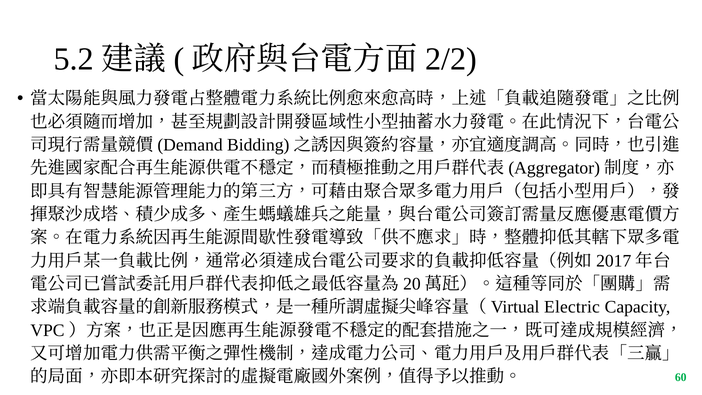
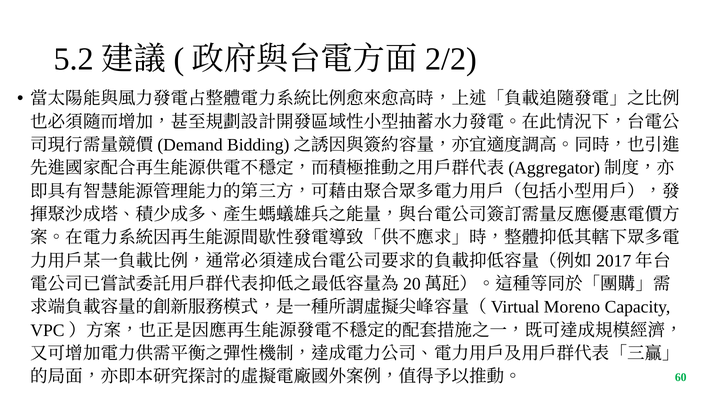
Electric: Electric -> Moreno (572, 307)
